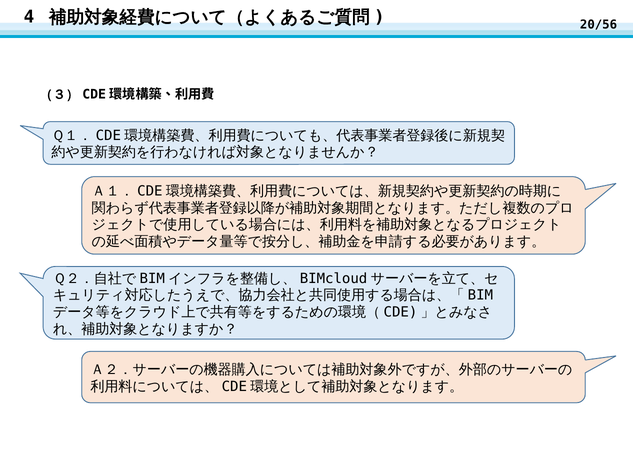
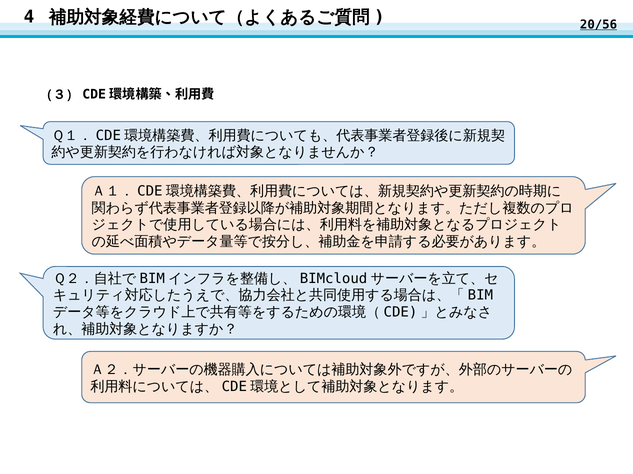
20/56 underline: none -> present (599, 25)
